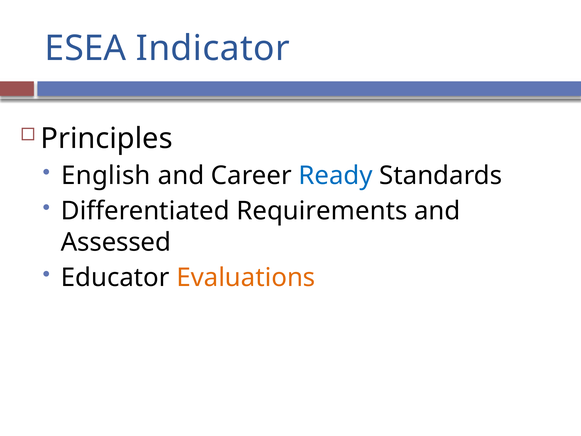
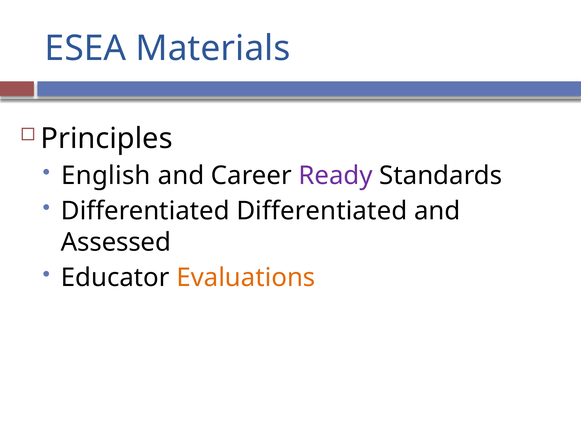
Indicator: Indicator -> Materials (213, 48)
Ready colour: blue -> purple (336, 176)
Differentiated Requirements: Requirements -> Differentiated (322, 211)
